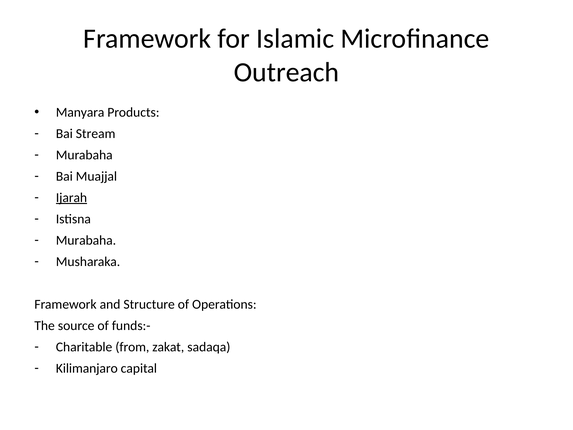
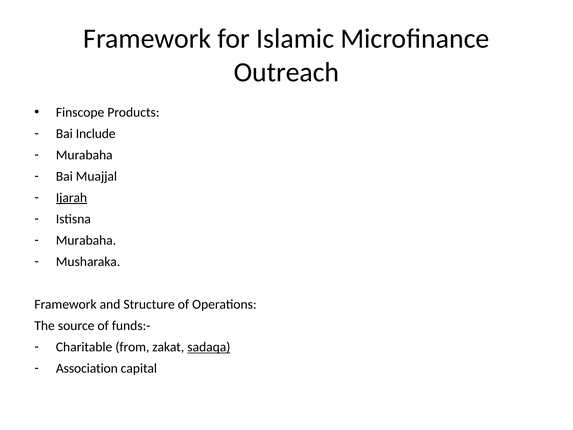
Manyara: Manyara -> Finscope (80, 112)
Stream: Stream -> Include (96, 134)
sadaqa underline: none -> present (209, 347)
Kilimanjaro: Kilimanjaro -> Association (87, 368)
